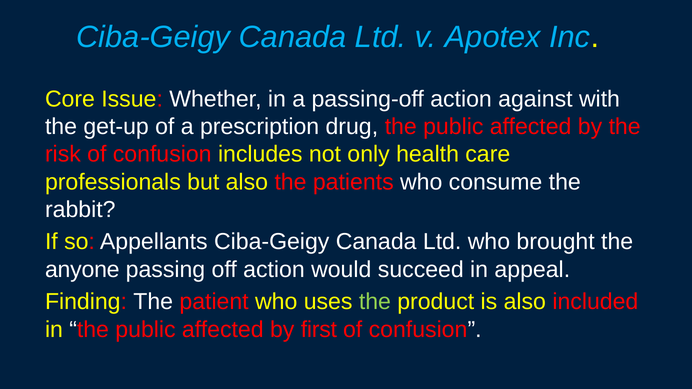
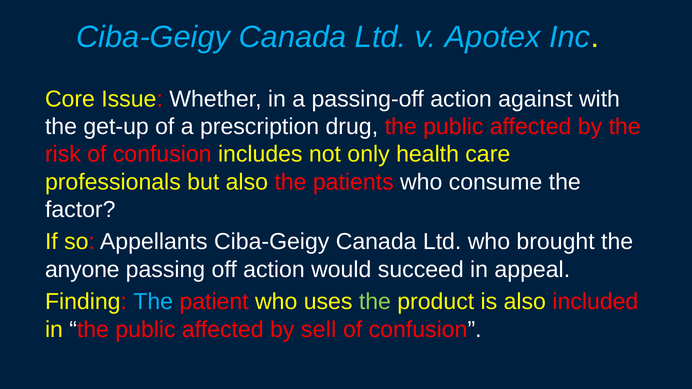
rabbit: rabbit -> factor (80, 210)
The colour: white -> light blue (153, 302)
first: first -> sell (319, 330)
